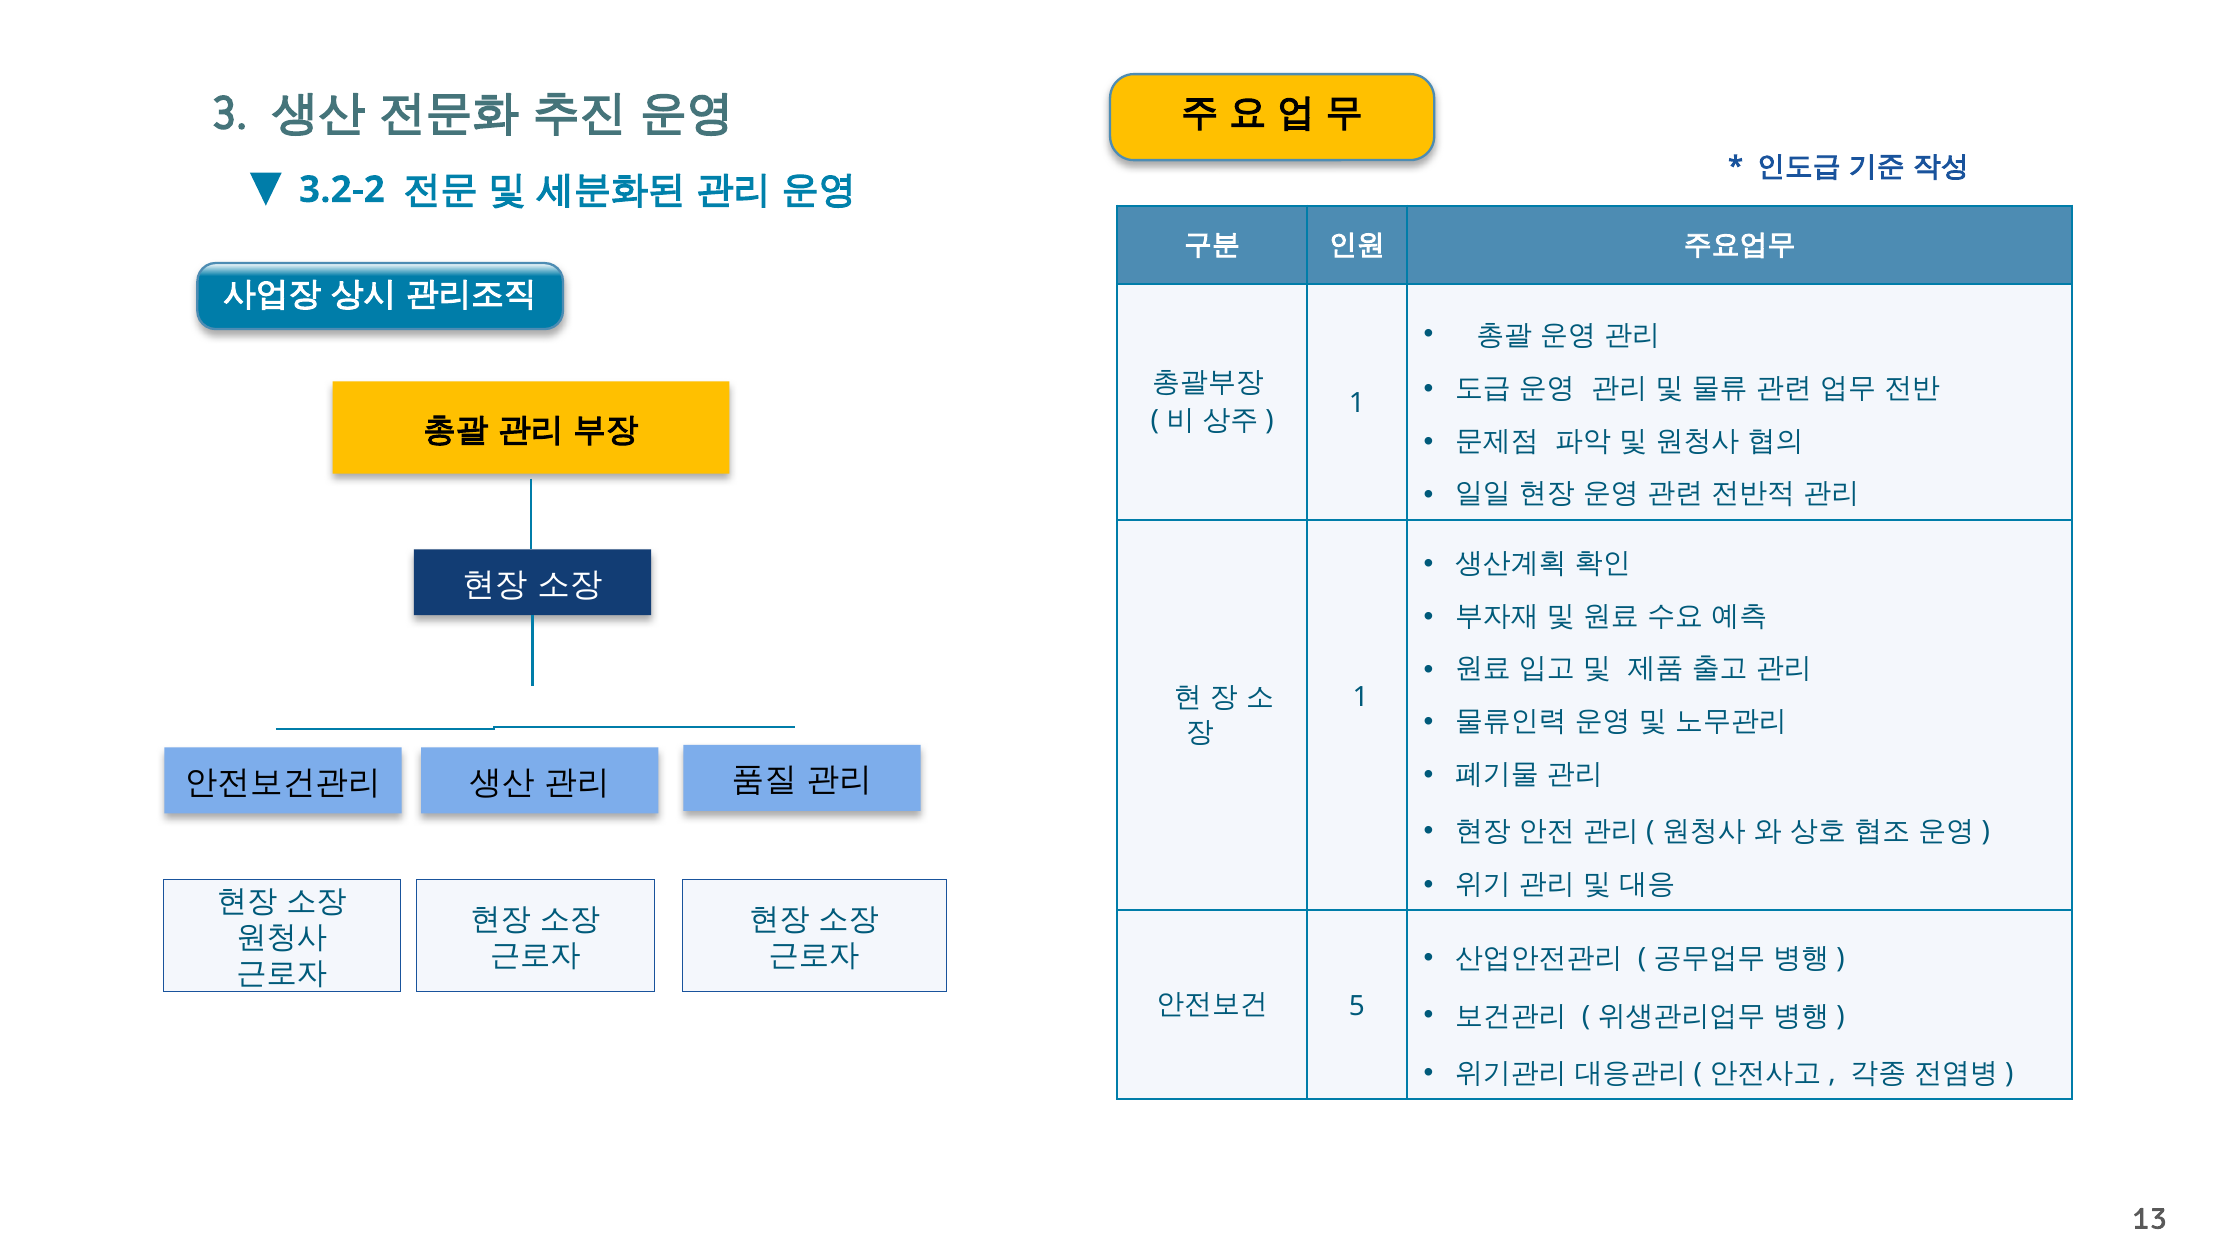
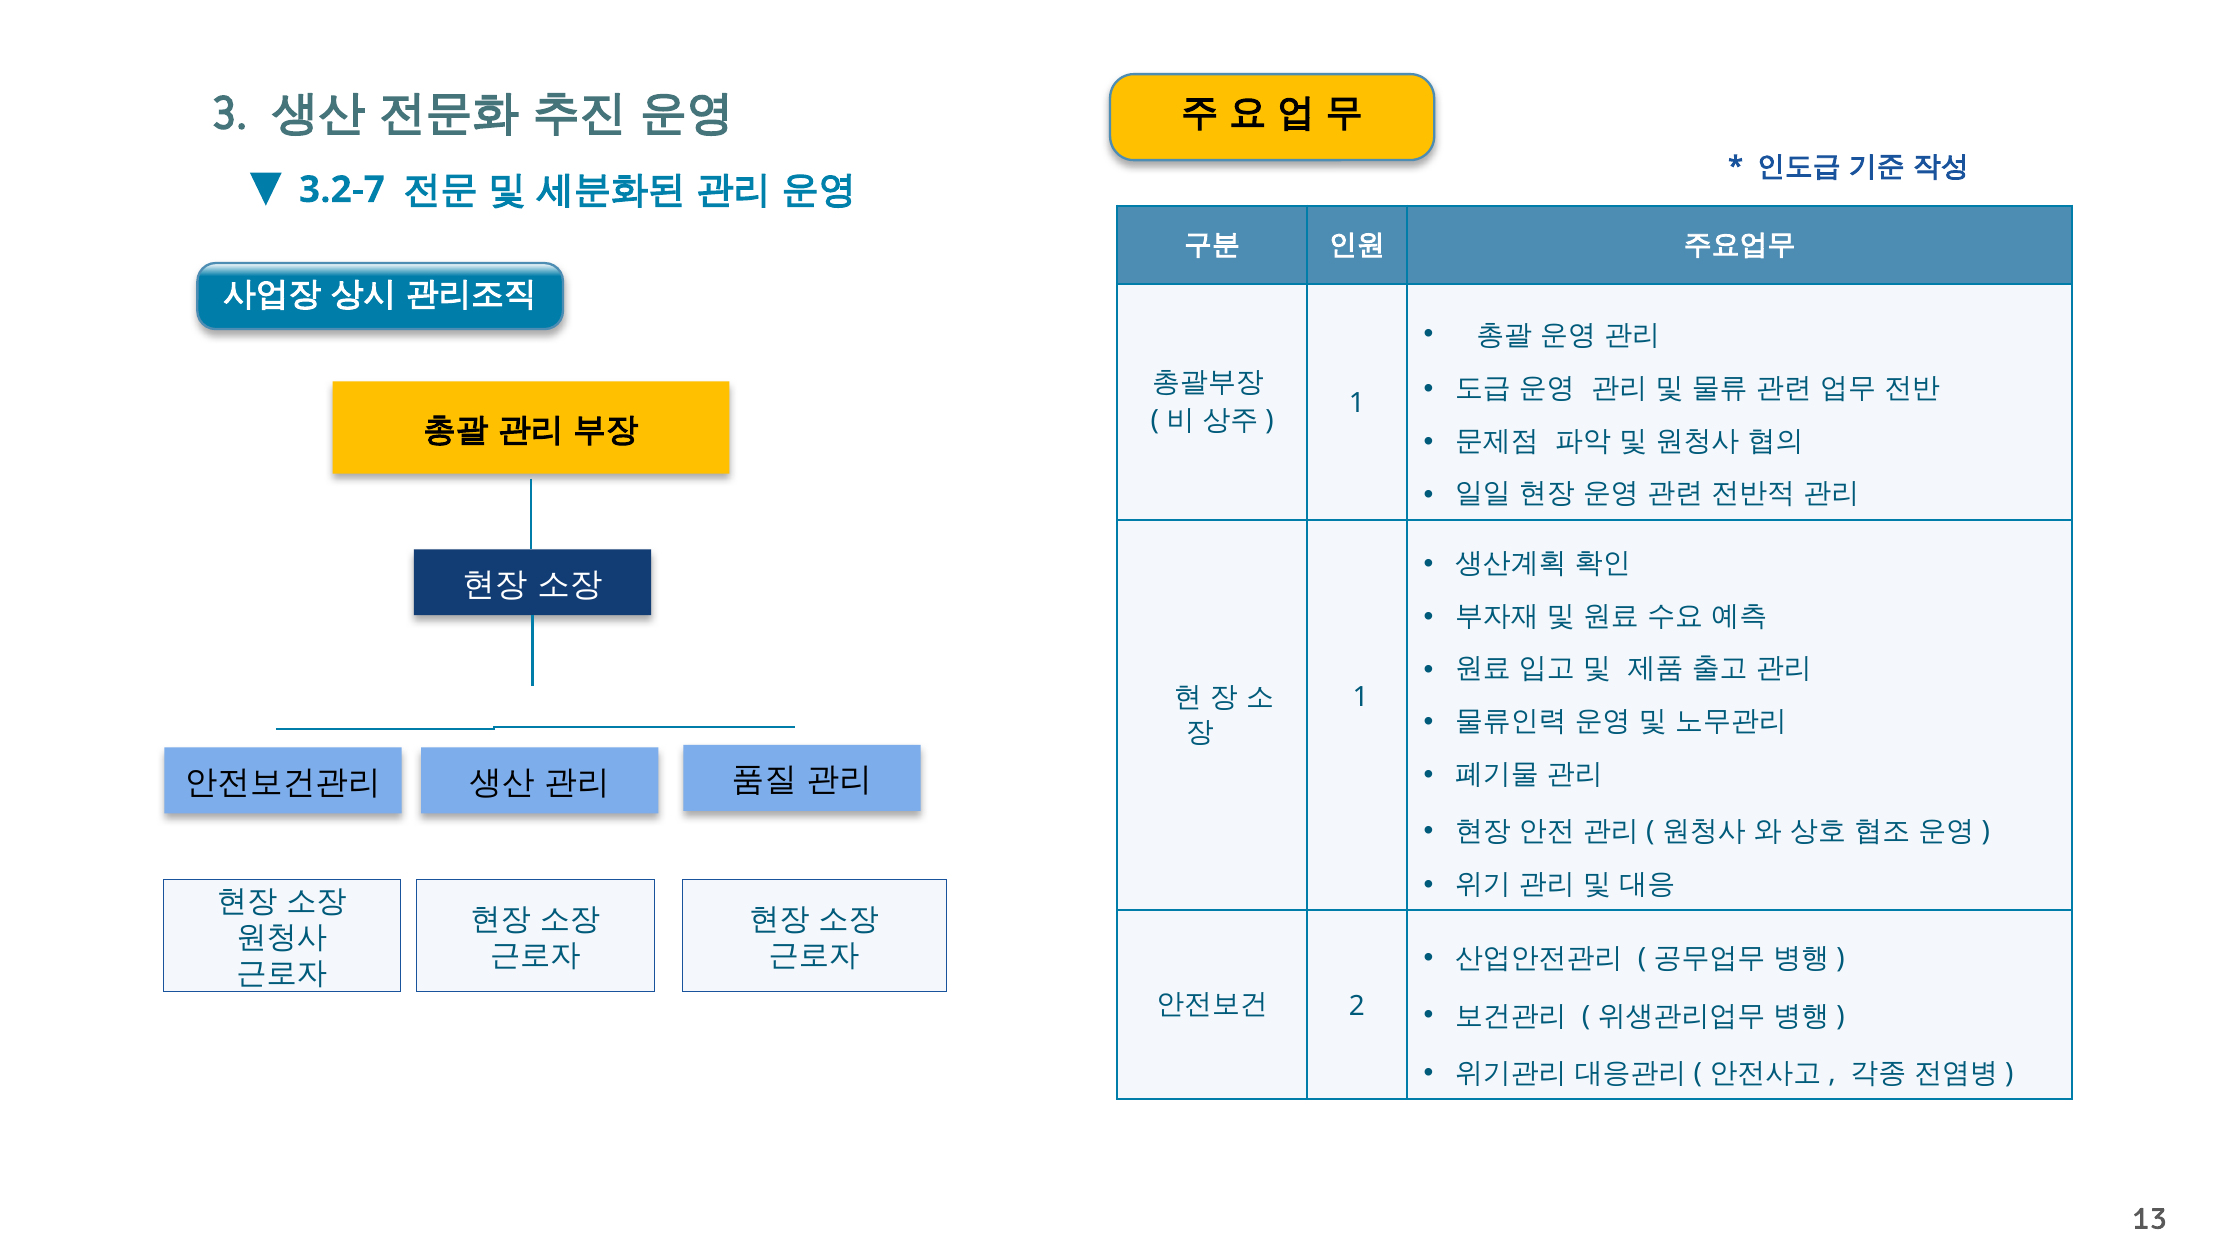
3.2-2: 3.2-2 -> 3.2-7 (342, 190)
5: 5 -> 2 (1357, 1007)
